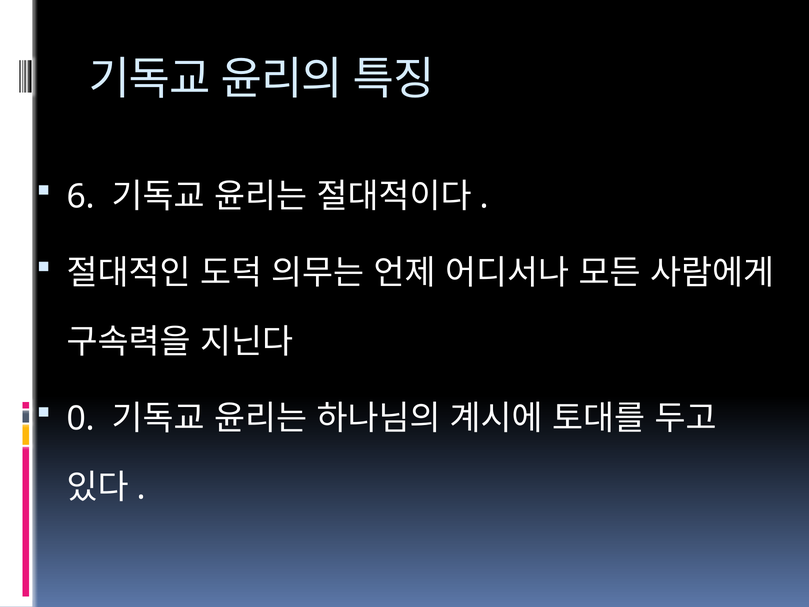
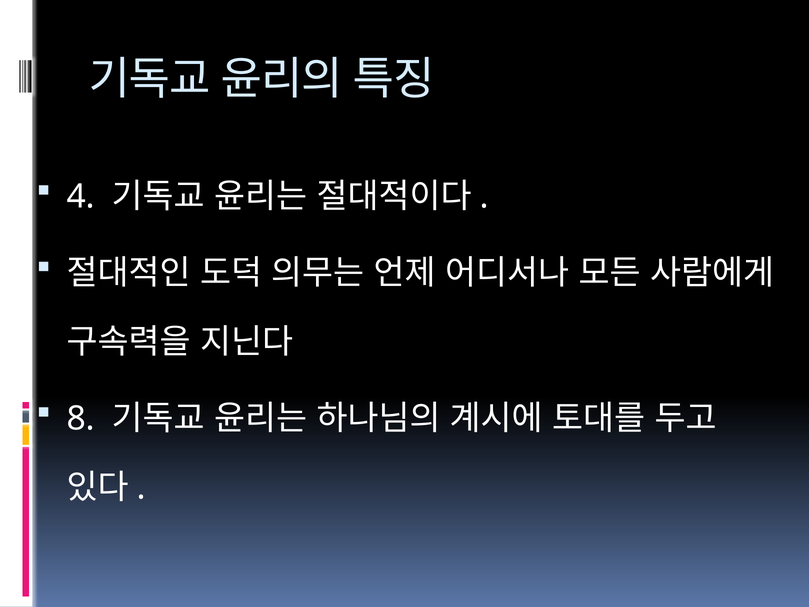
6: 6 -> 4 (81, 196)
0: 0 -> 8 (81, 418)
